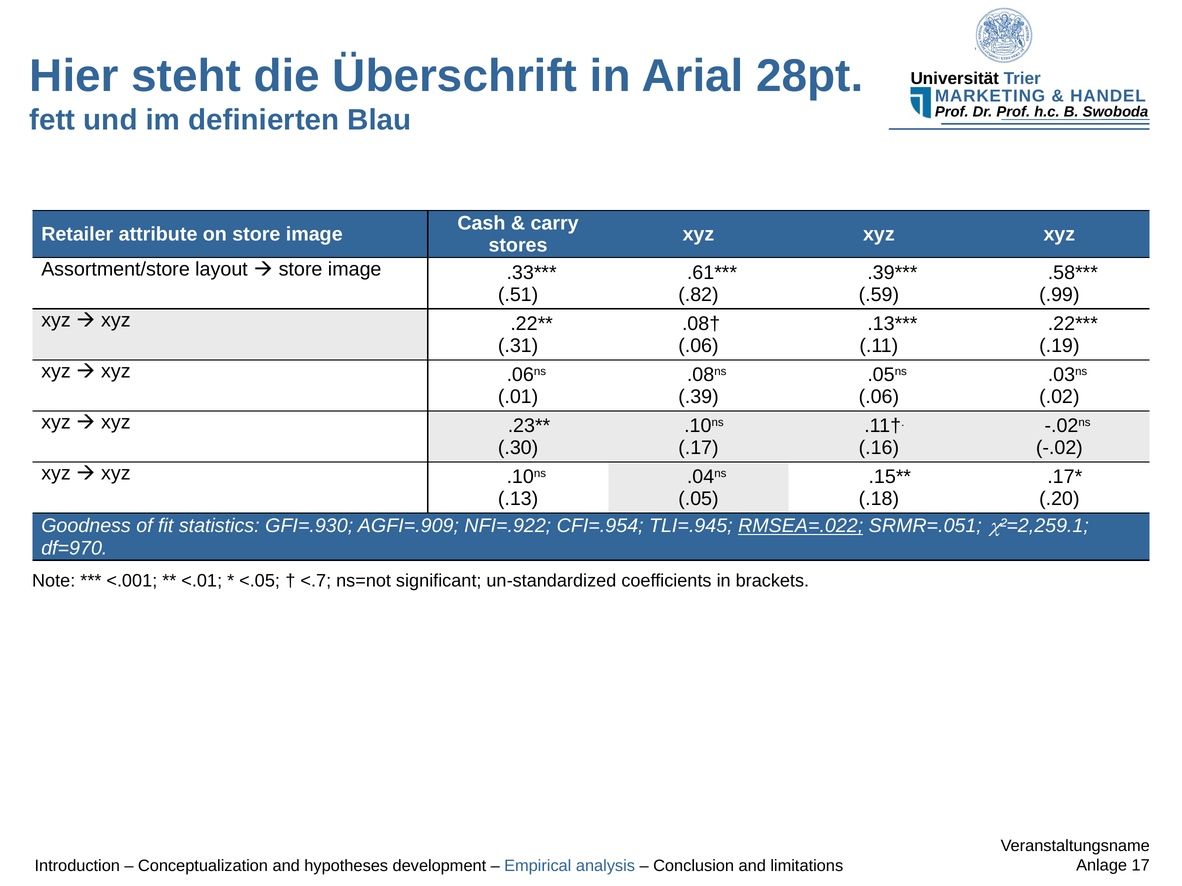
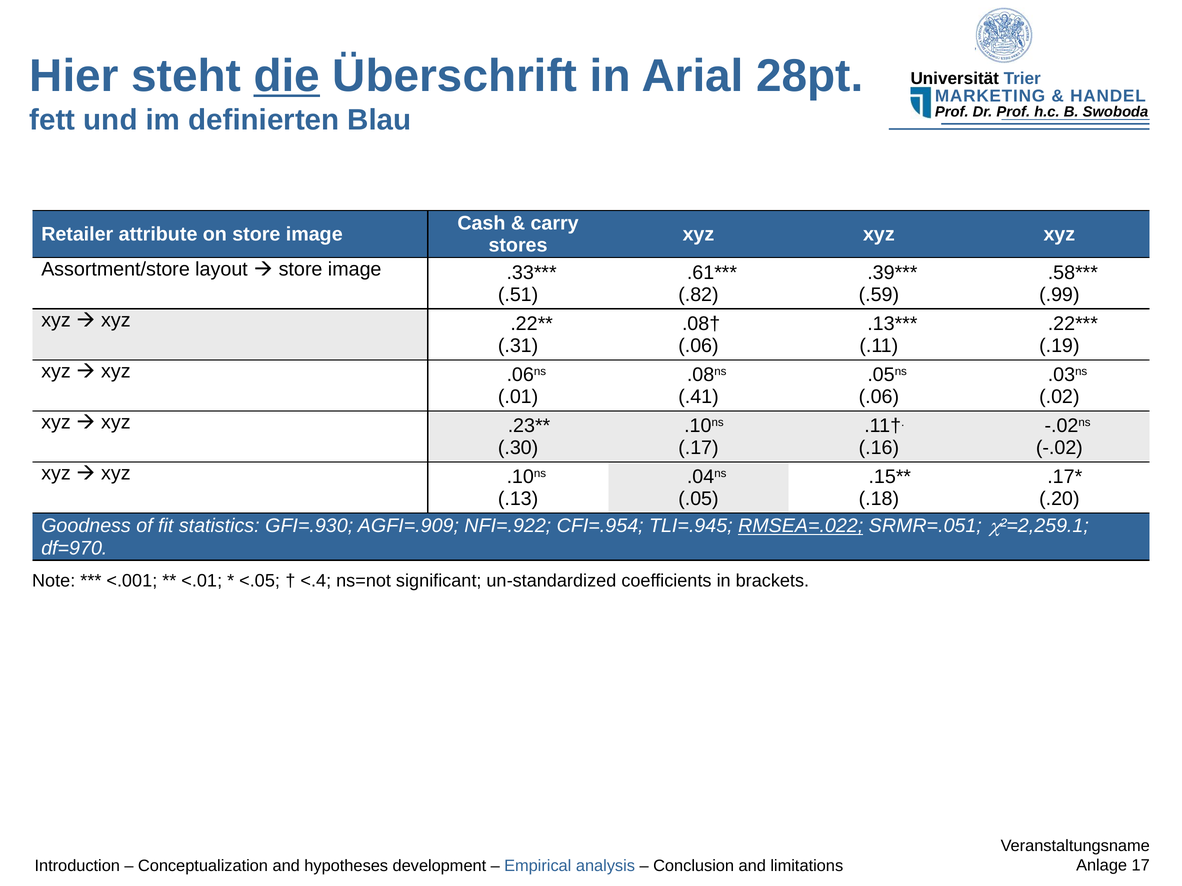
die underline: none -> present (287, 76)
.39: .39 -> .41 (698, 397)
<.7: <.7 -> <.4 (316, 581)
